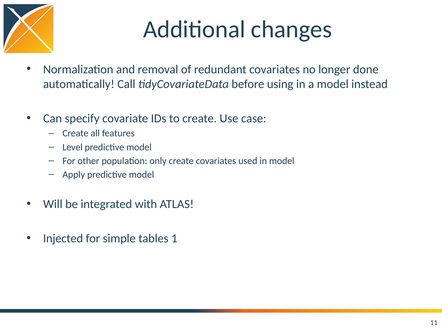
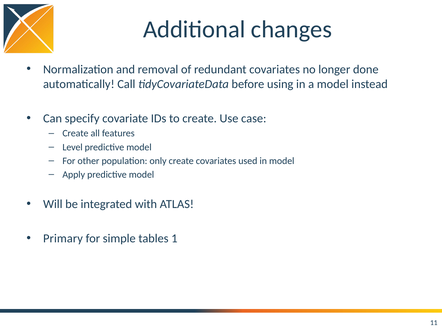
Injected: Injected -> Primary (63, 239)
